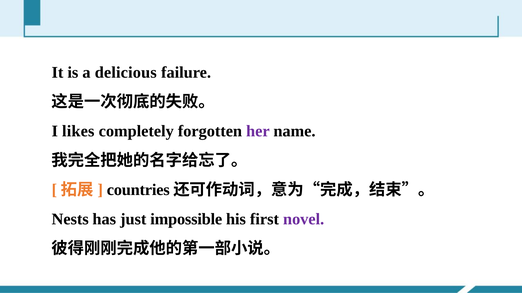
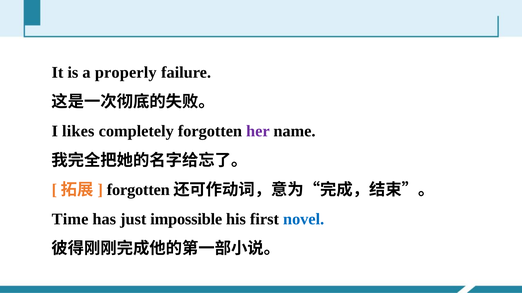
delicious: delicious -> properly (126, 73)
countries: countries -> forgotten (138, 190)
Nests: Nests -> Time (70, 219)
novel colour: purple -> blue (304, 219)
